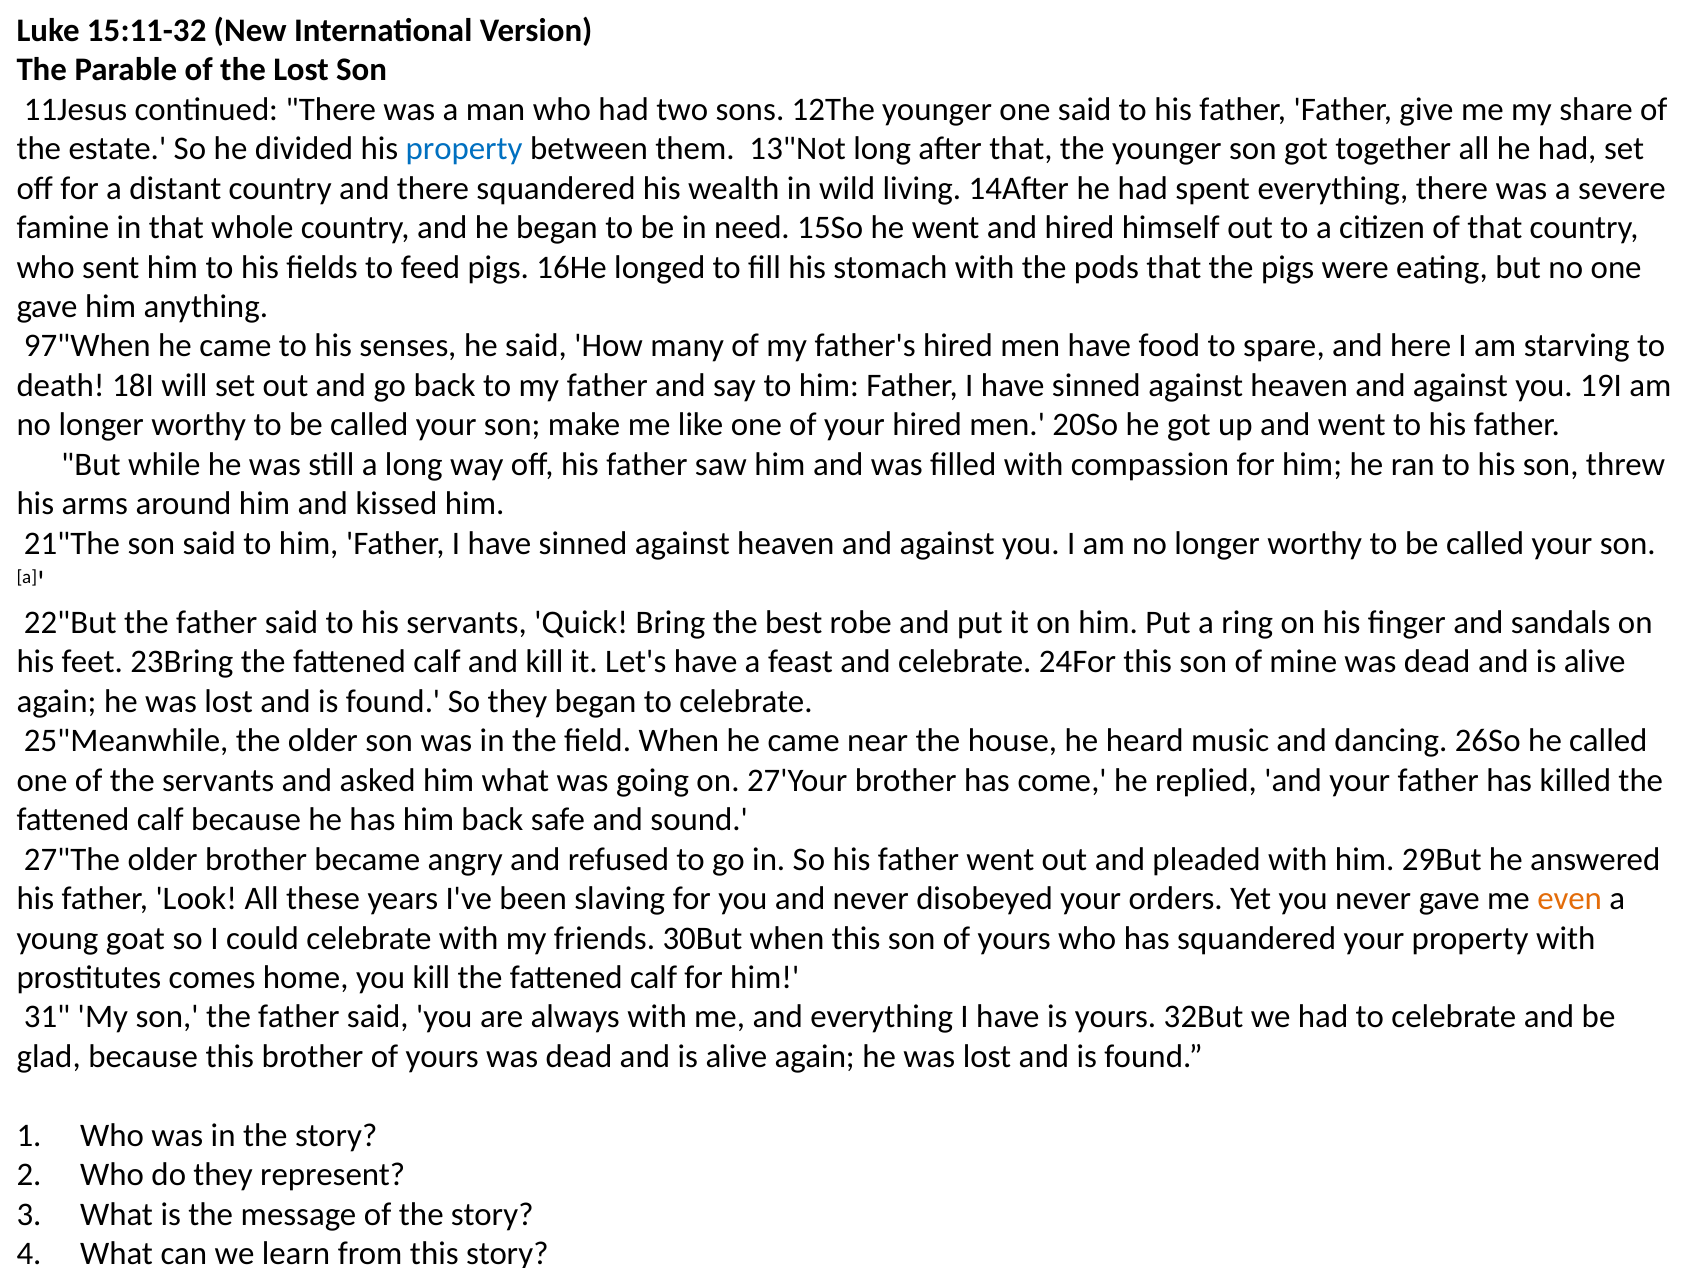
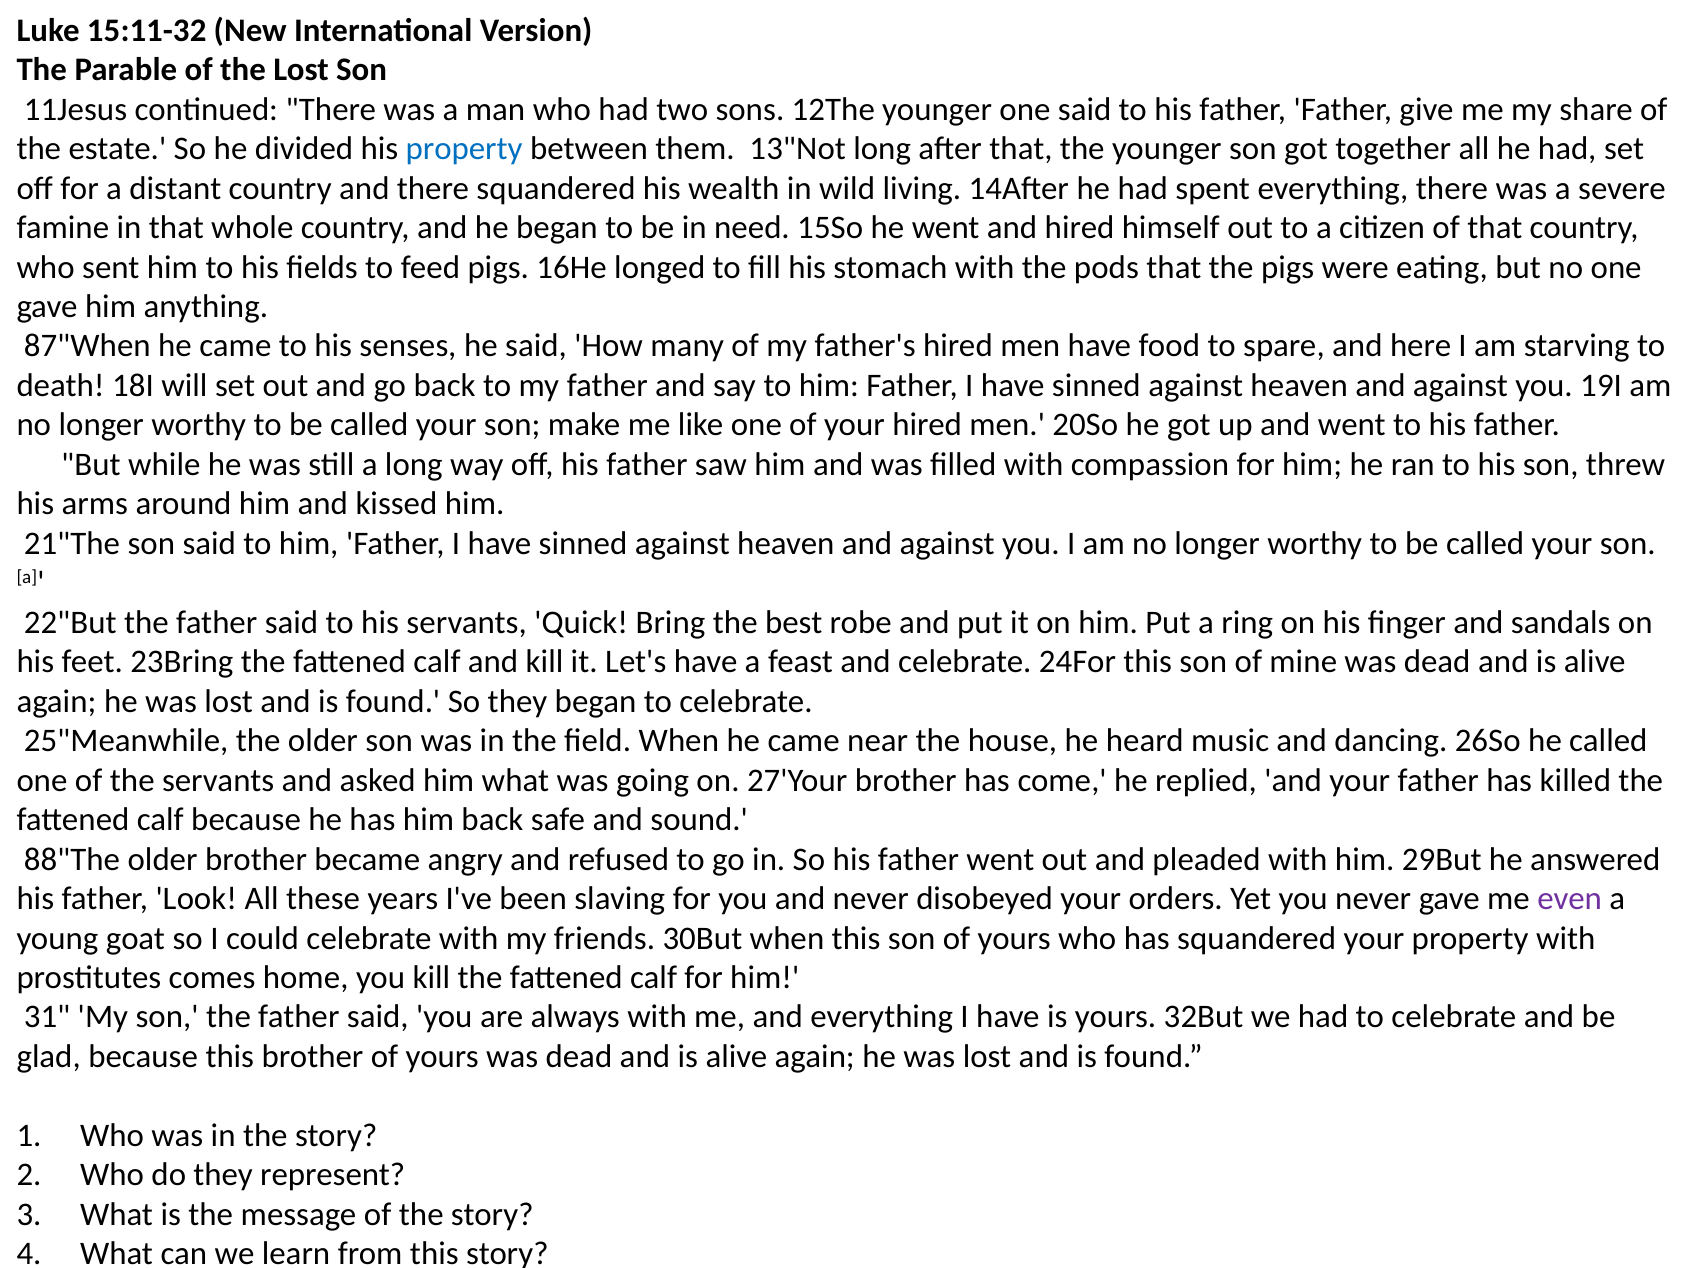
97"When: 97"When -> 87"When (87, 346)
27"The: 27"The -> 88"The (72, 859)
even colour: orange -> purple (1570, 899)
